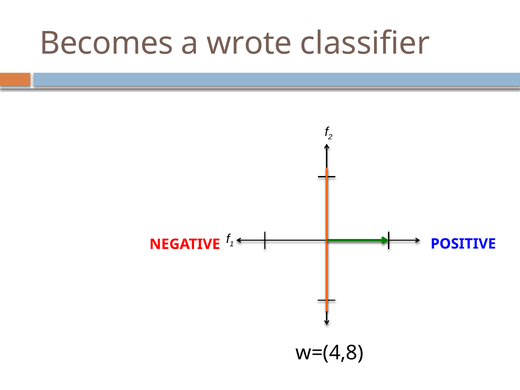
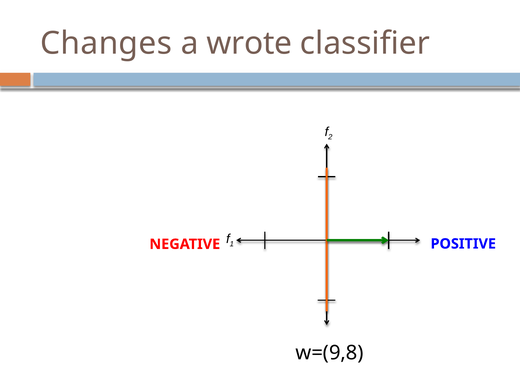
Becomes: Becomes -> Changes (106, 43)
w=(4,8: w=(4,8 -> w=(9,8 (330, 353)
